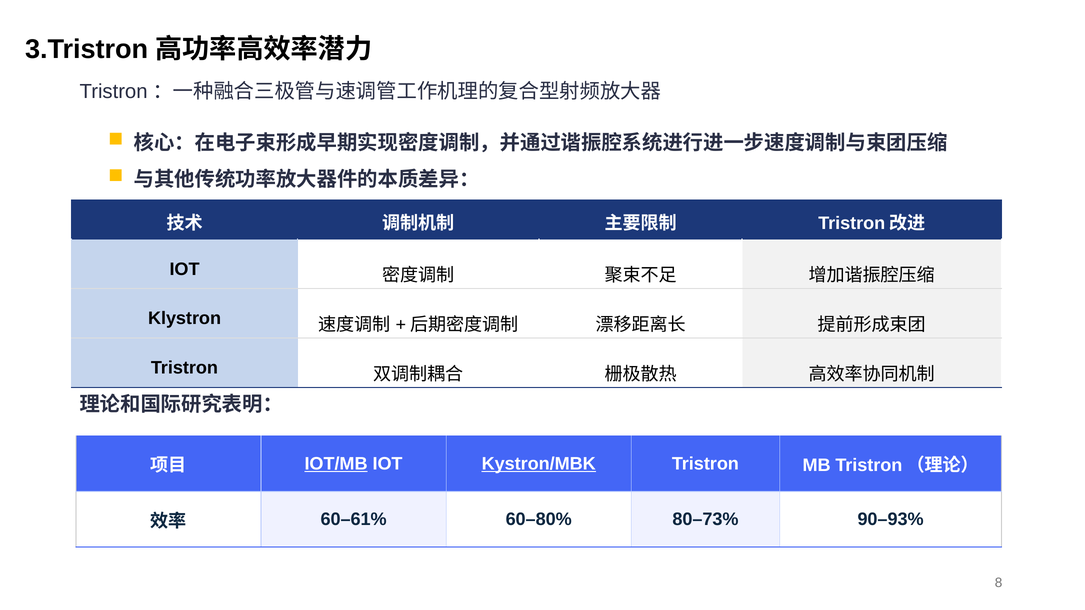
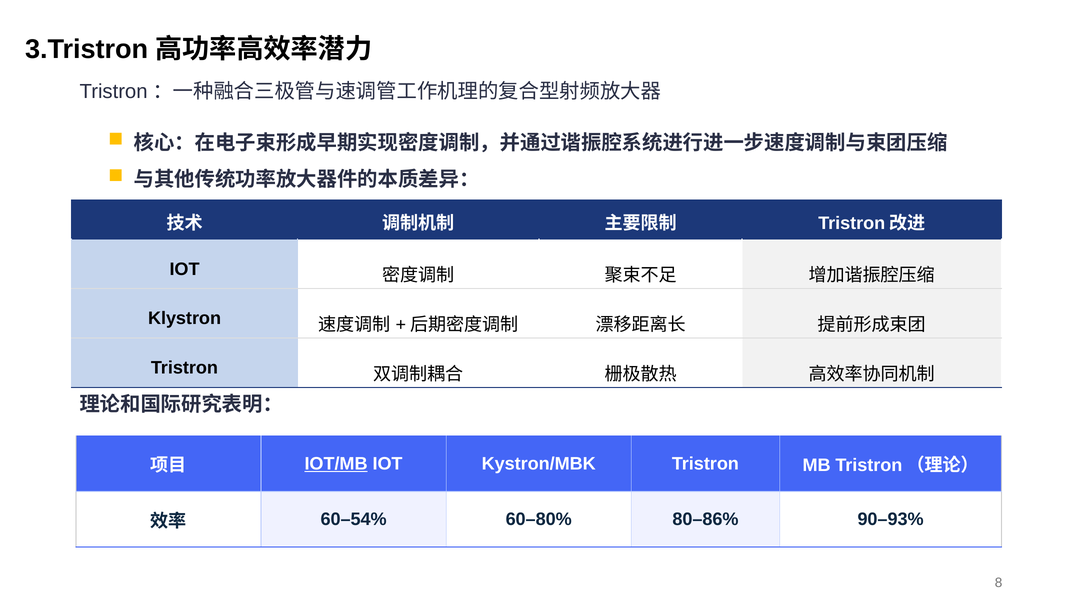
Kystron/MBK underline: present -> none (539, 464)
60–61%: 60–61% -> 60–54% (354, 520)
80–73%: 80–73% -> 80–86% (705, 520)
